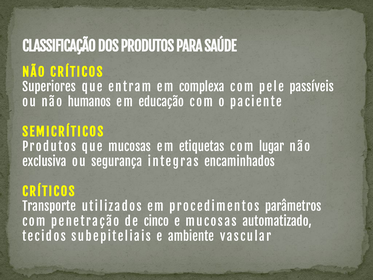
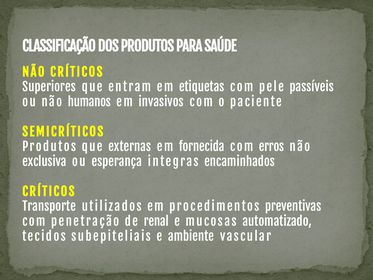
complexa: complexa -> etiquetas (202, 87)
educação: educação -> invasivos (161, 102)
que mucosas: mucosas -> externas (130, 147)
etiquetas: etiquetas -> fornecida (202, 147)
lugar: lugar -> erros (272, 147)
segurança: segurança -> esperança (117, 162)
parâmetros: parâmetros -> preventivas (293, 207)
cinco: cinco -> renal (156, 222)
